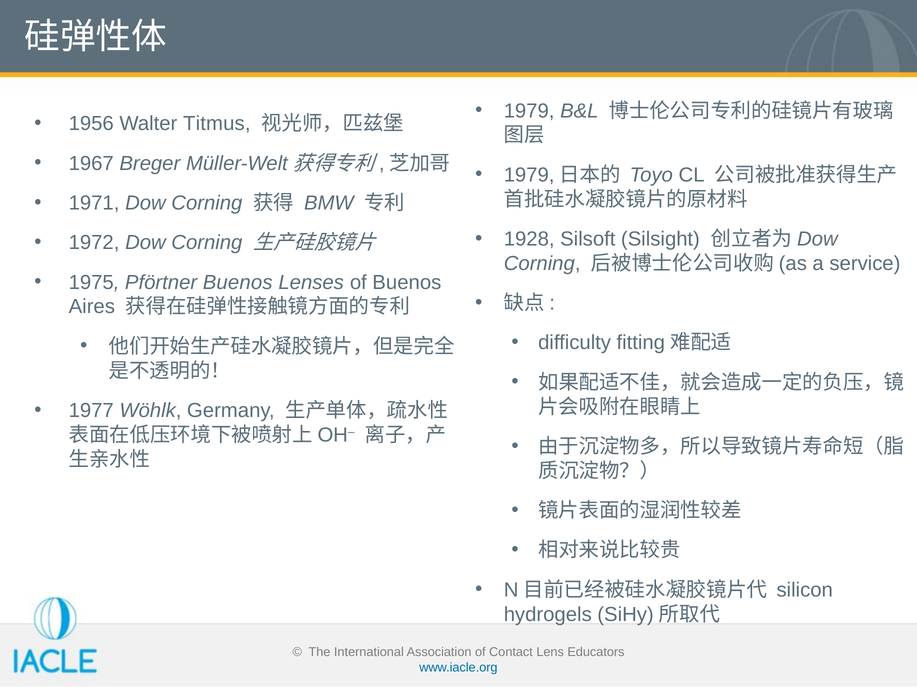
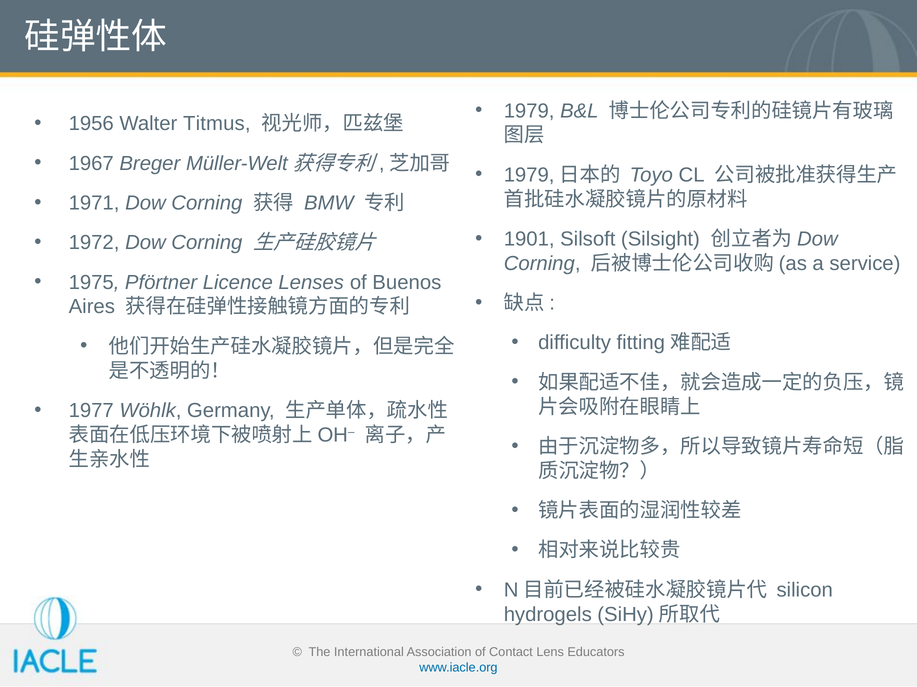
1928: 1928 -> 1901 (529, 239)
Pförtner Buenos: Buenos -> Licence (238, 283)
